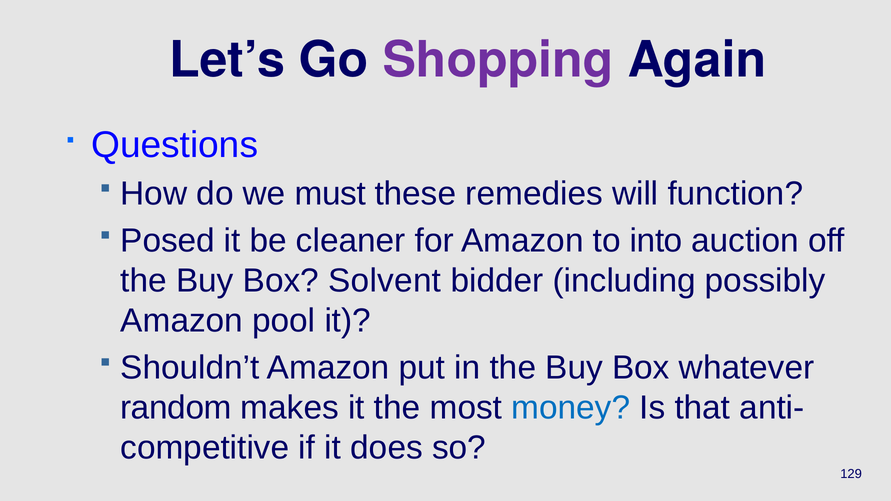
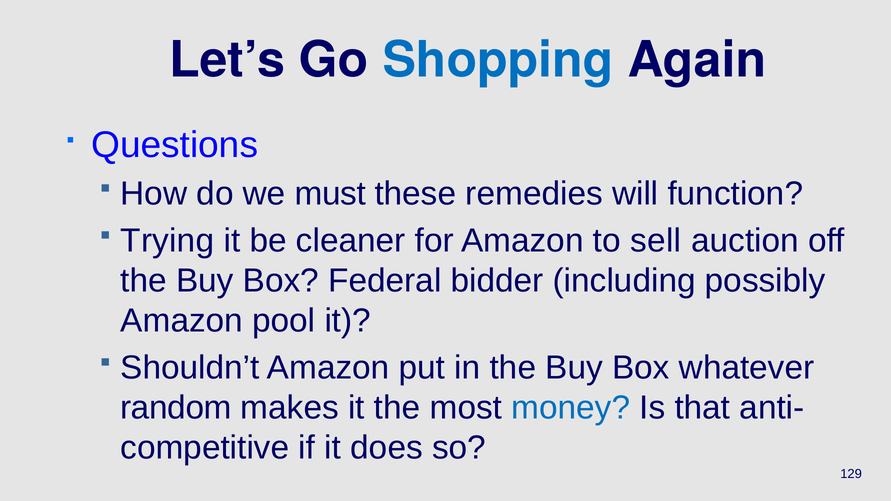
Shopping colour: purple -> blue (498, 60)
Posed: Posed -> Trying (167, 241)
into: into -> sell (656, 241)
Solvent: Solvent -> Federal (385, 281)
